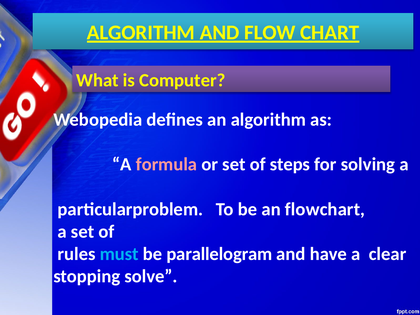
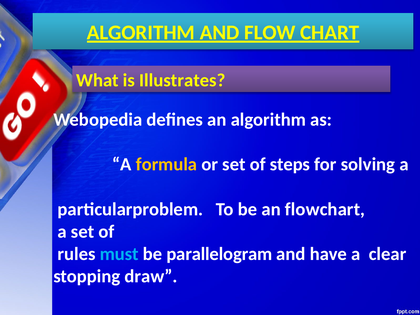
Computer: Computer -> Illustrates (182, 80)
formula colour: pink -> yellow (167, 164)
solve: solve -> draw (151, 276)
